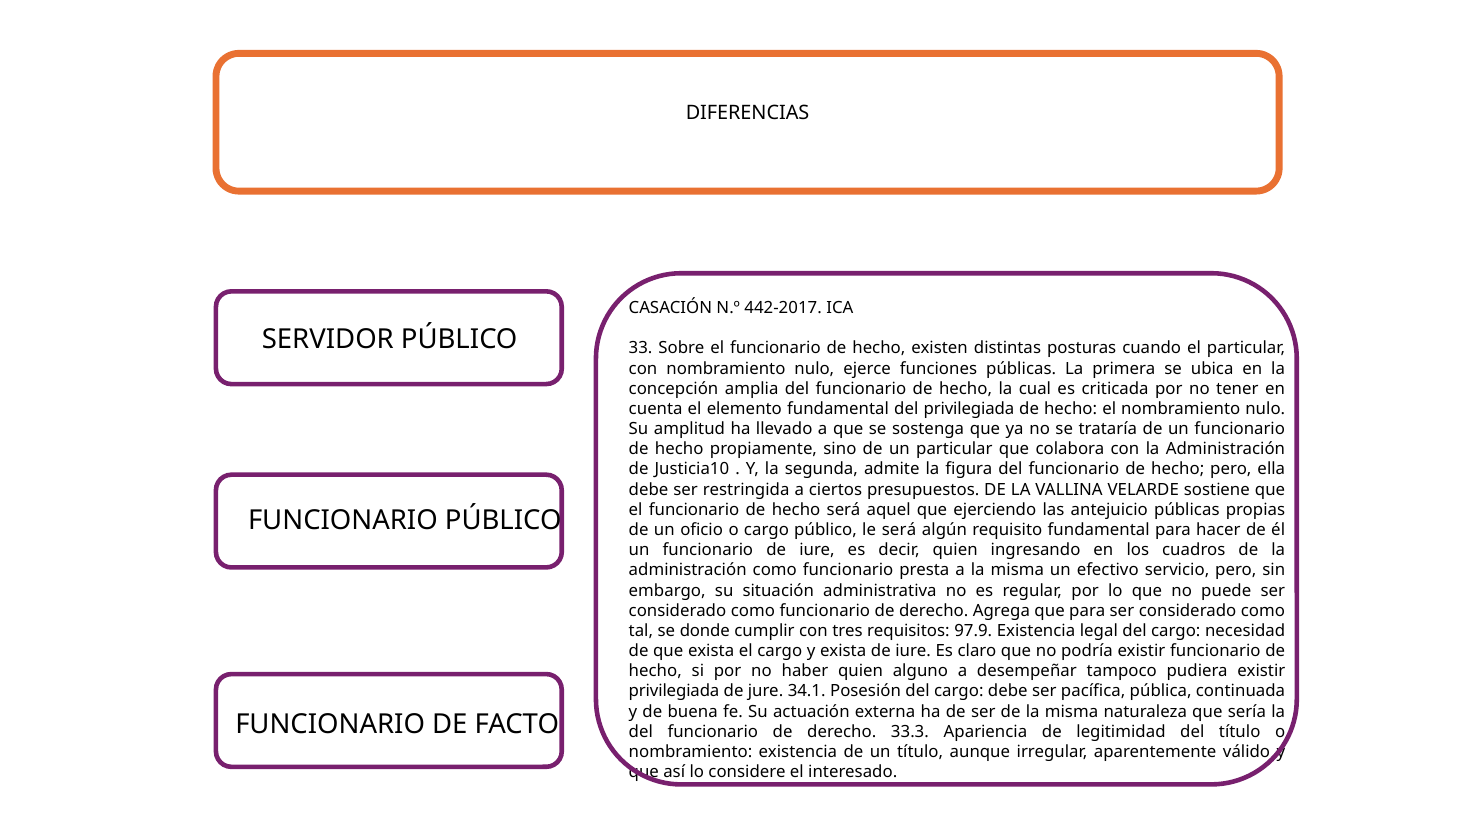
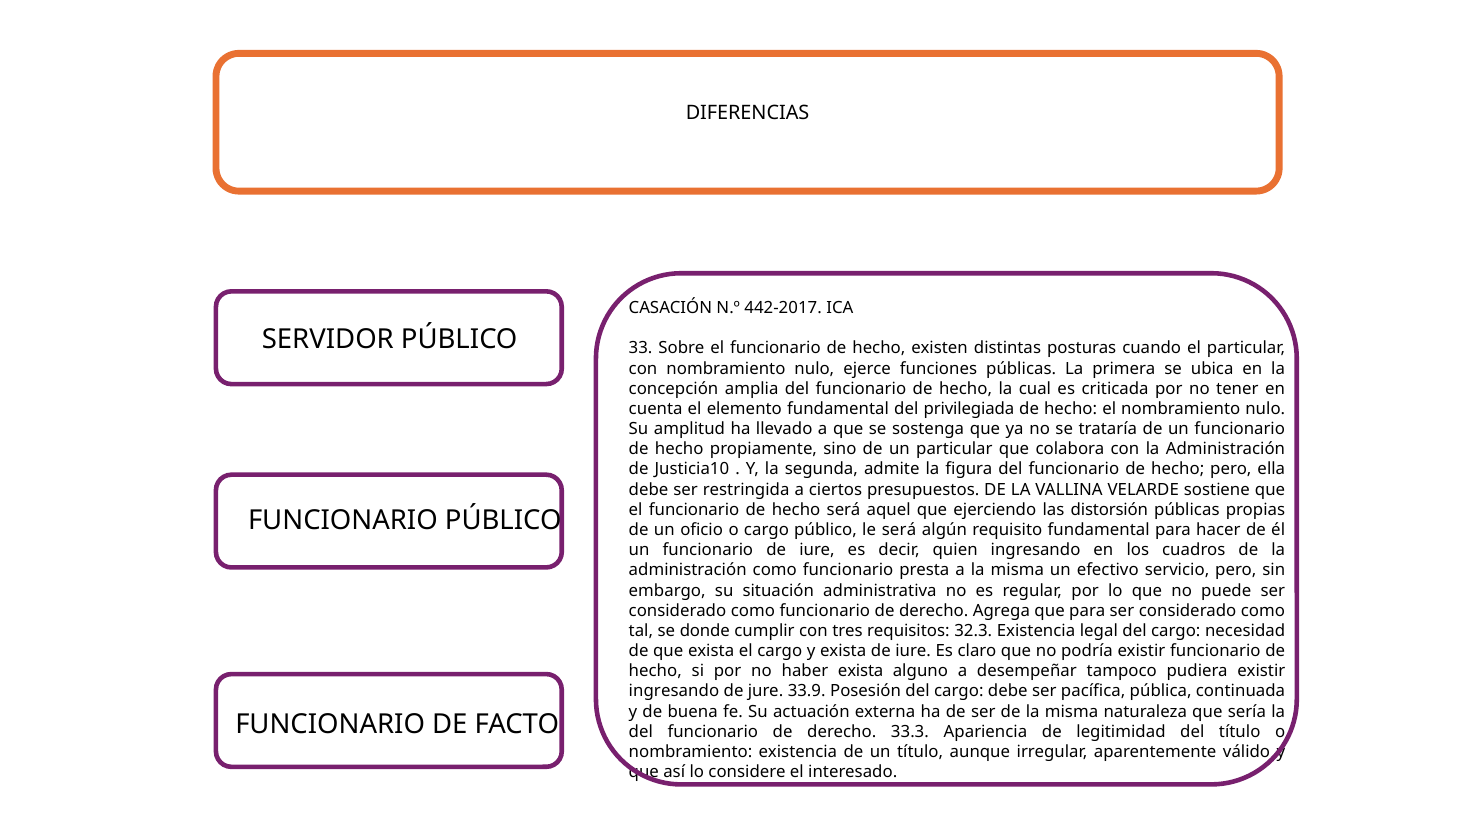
antejuicio: antejuicio -> distorsión (1109, 510)
97.9: 97.9 -> 32.3 (973, 631)
haber quien: quien -> exista (861, 671)
privilegiada: privilegiada -> ingresando (674, 692)
34.1: 34.1 -> 33.9 (807, 692)
